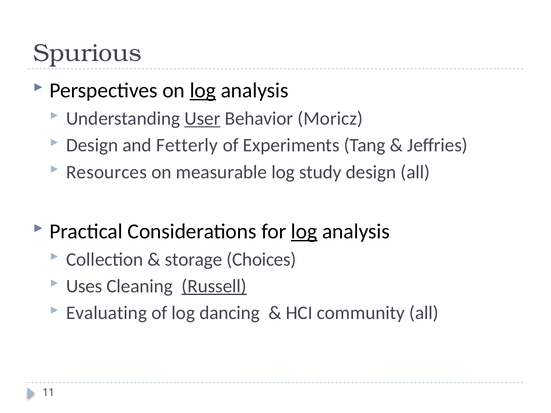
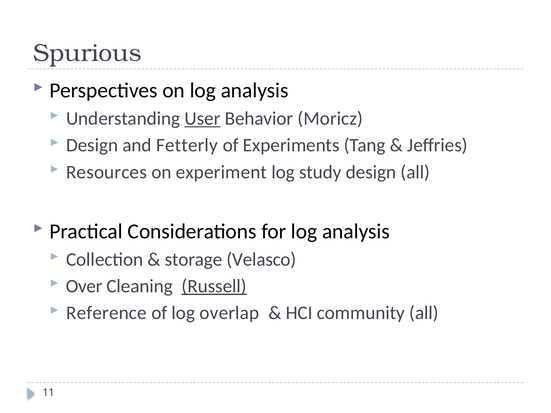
log underline: present -> none (203, 91)
measurable: measurable -> experiment (221, 172)
log underline: present -> none (304, 232)
Choices: Choices -> Velasco (261, 260)
Uses: Uses -> Over (84, 286)
Evaluating: Evaluating -> Reference (106, 313)
dancing: dancing -> overlap (229, 313)
